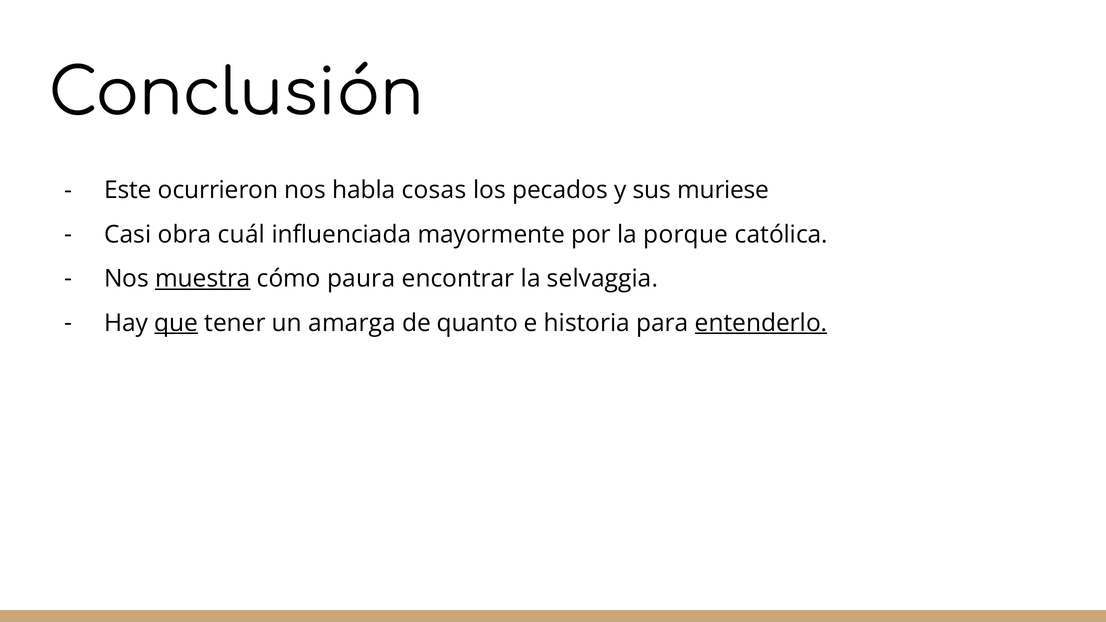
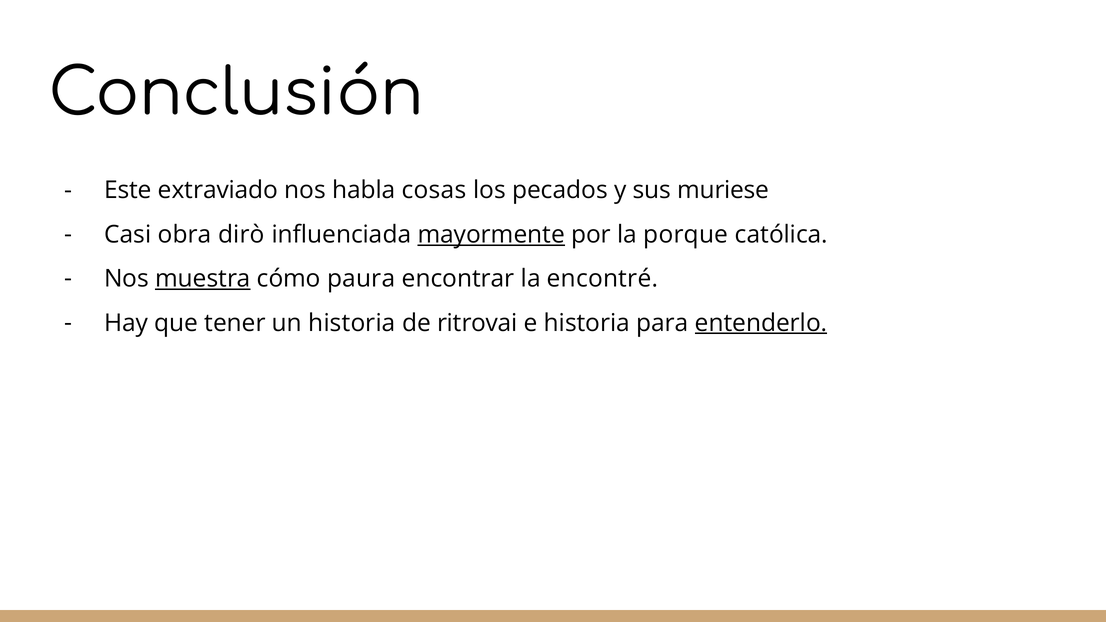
ocurrieron: ocurrieron -> extraviado (218, 190)
cuál: cuál -> dirò (241, 235)
mayormente underline: none -> present (491, 235)
selvaggia: selvaggia -> encontré (602, 279)
que underline: present -> none (176, 323)
un amarga: amarga -> historia (352, 323)
quanto: quanto -> ritrovai (477, 323)
